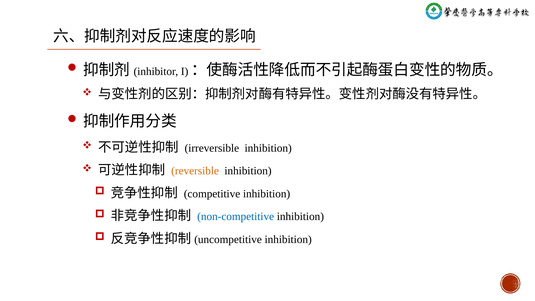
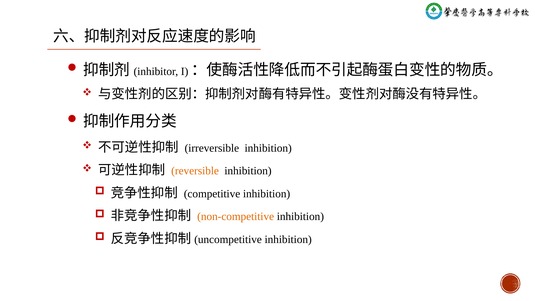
non-competitive colour: blue -> orange (236, 217)
